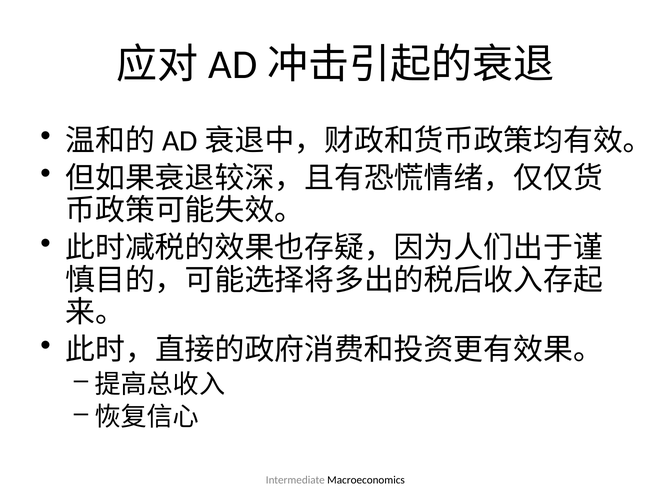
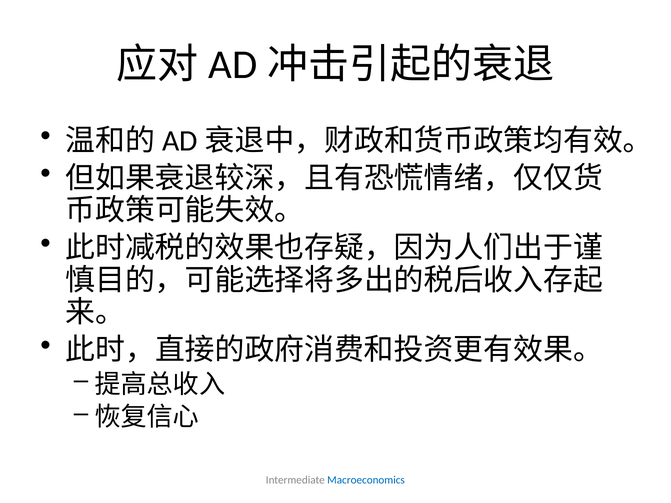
Macroeconomics colour: black -> blue (366, 480)
